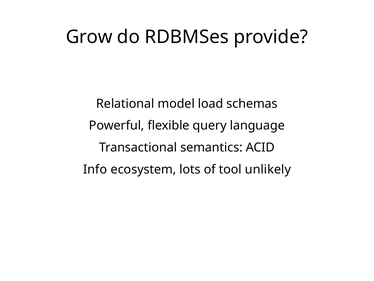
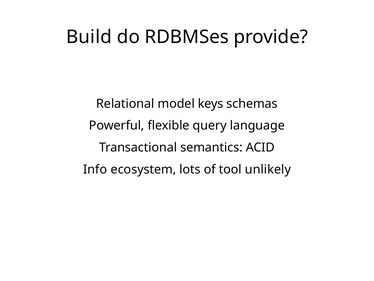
Grow: Grow -> Build (89, 37)
load: load -> keys (211, 104)
